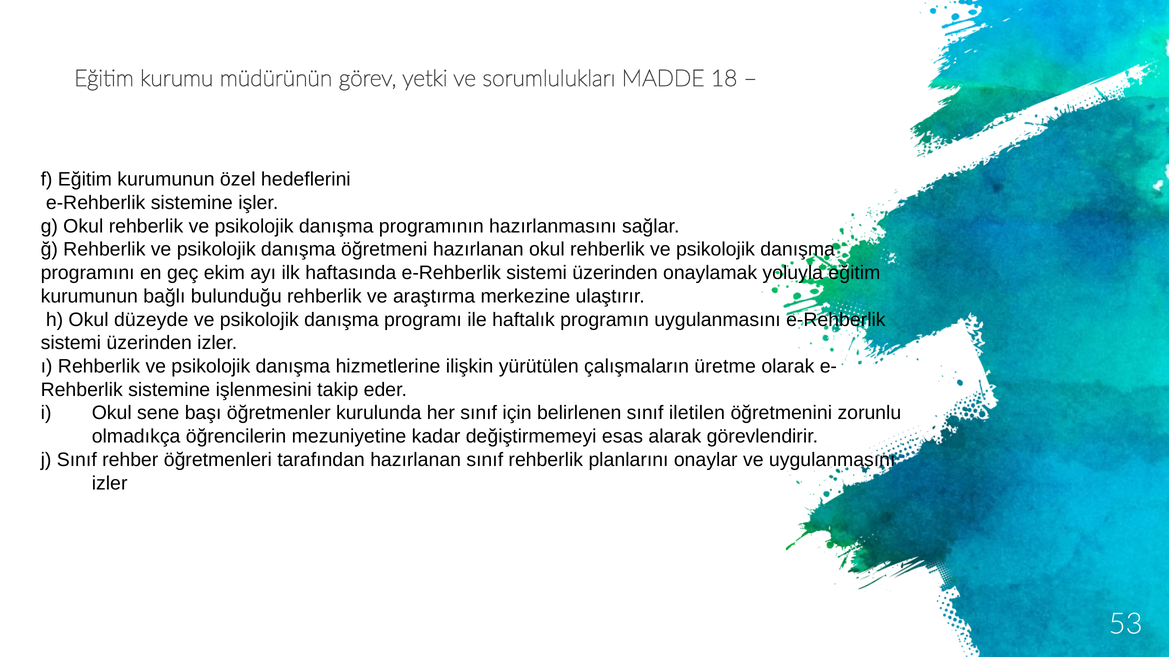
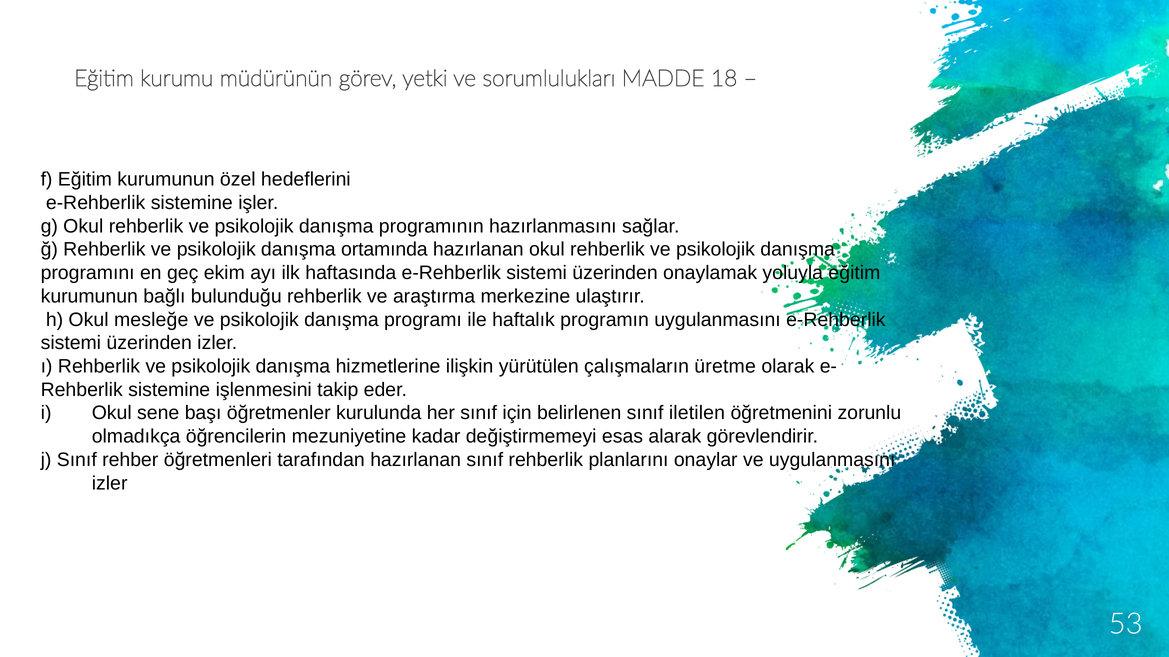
öğretmeni: öğretmeni -> ortamında (384, 250)
düzeyde: düzeyde -> mesleğe (151, 320)
